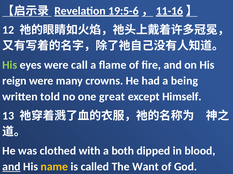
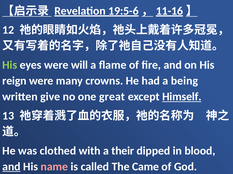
call: call -> will (79, 65)
told: told -> give (50, 97)
Himself underline: none -> present (182, 97)
both: both -> their (123, 151)
name colour: yellow -> pink (54, 167)
Want: Want -> Came (146, 167)
